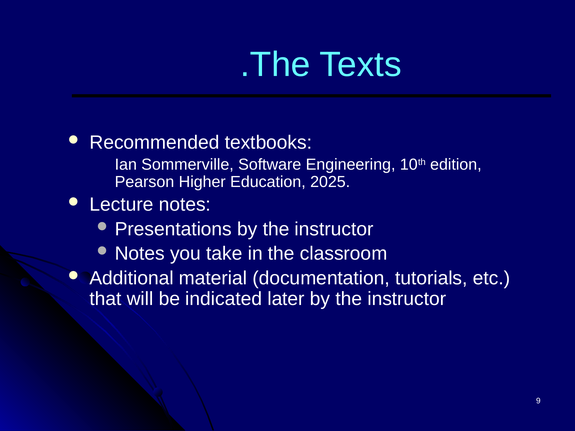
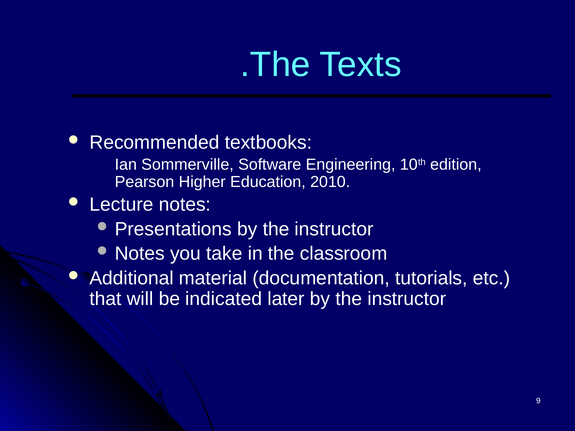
2025: 2025 -> 2010 (330, 182)
